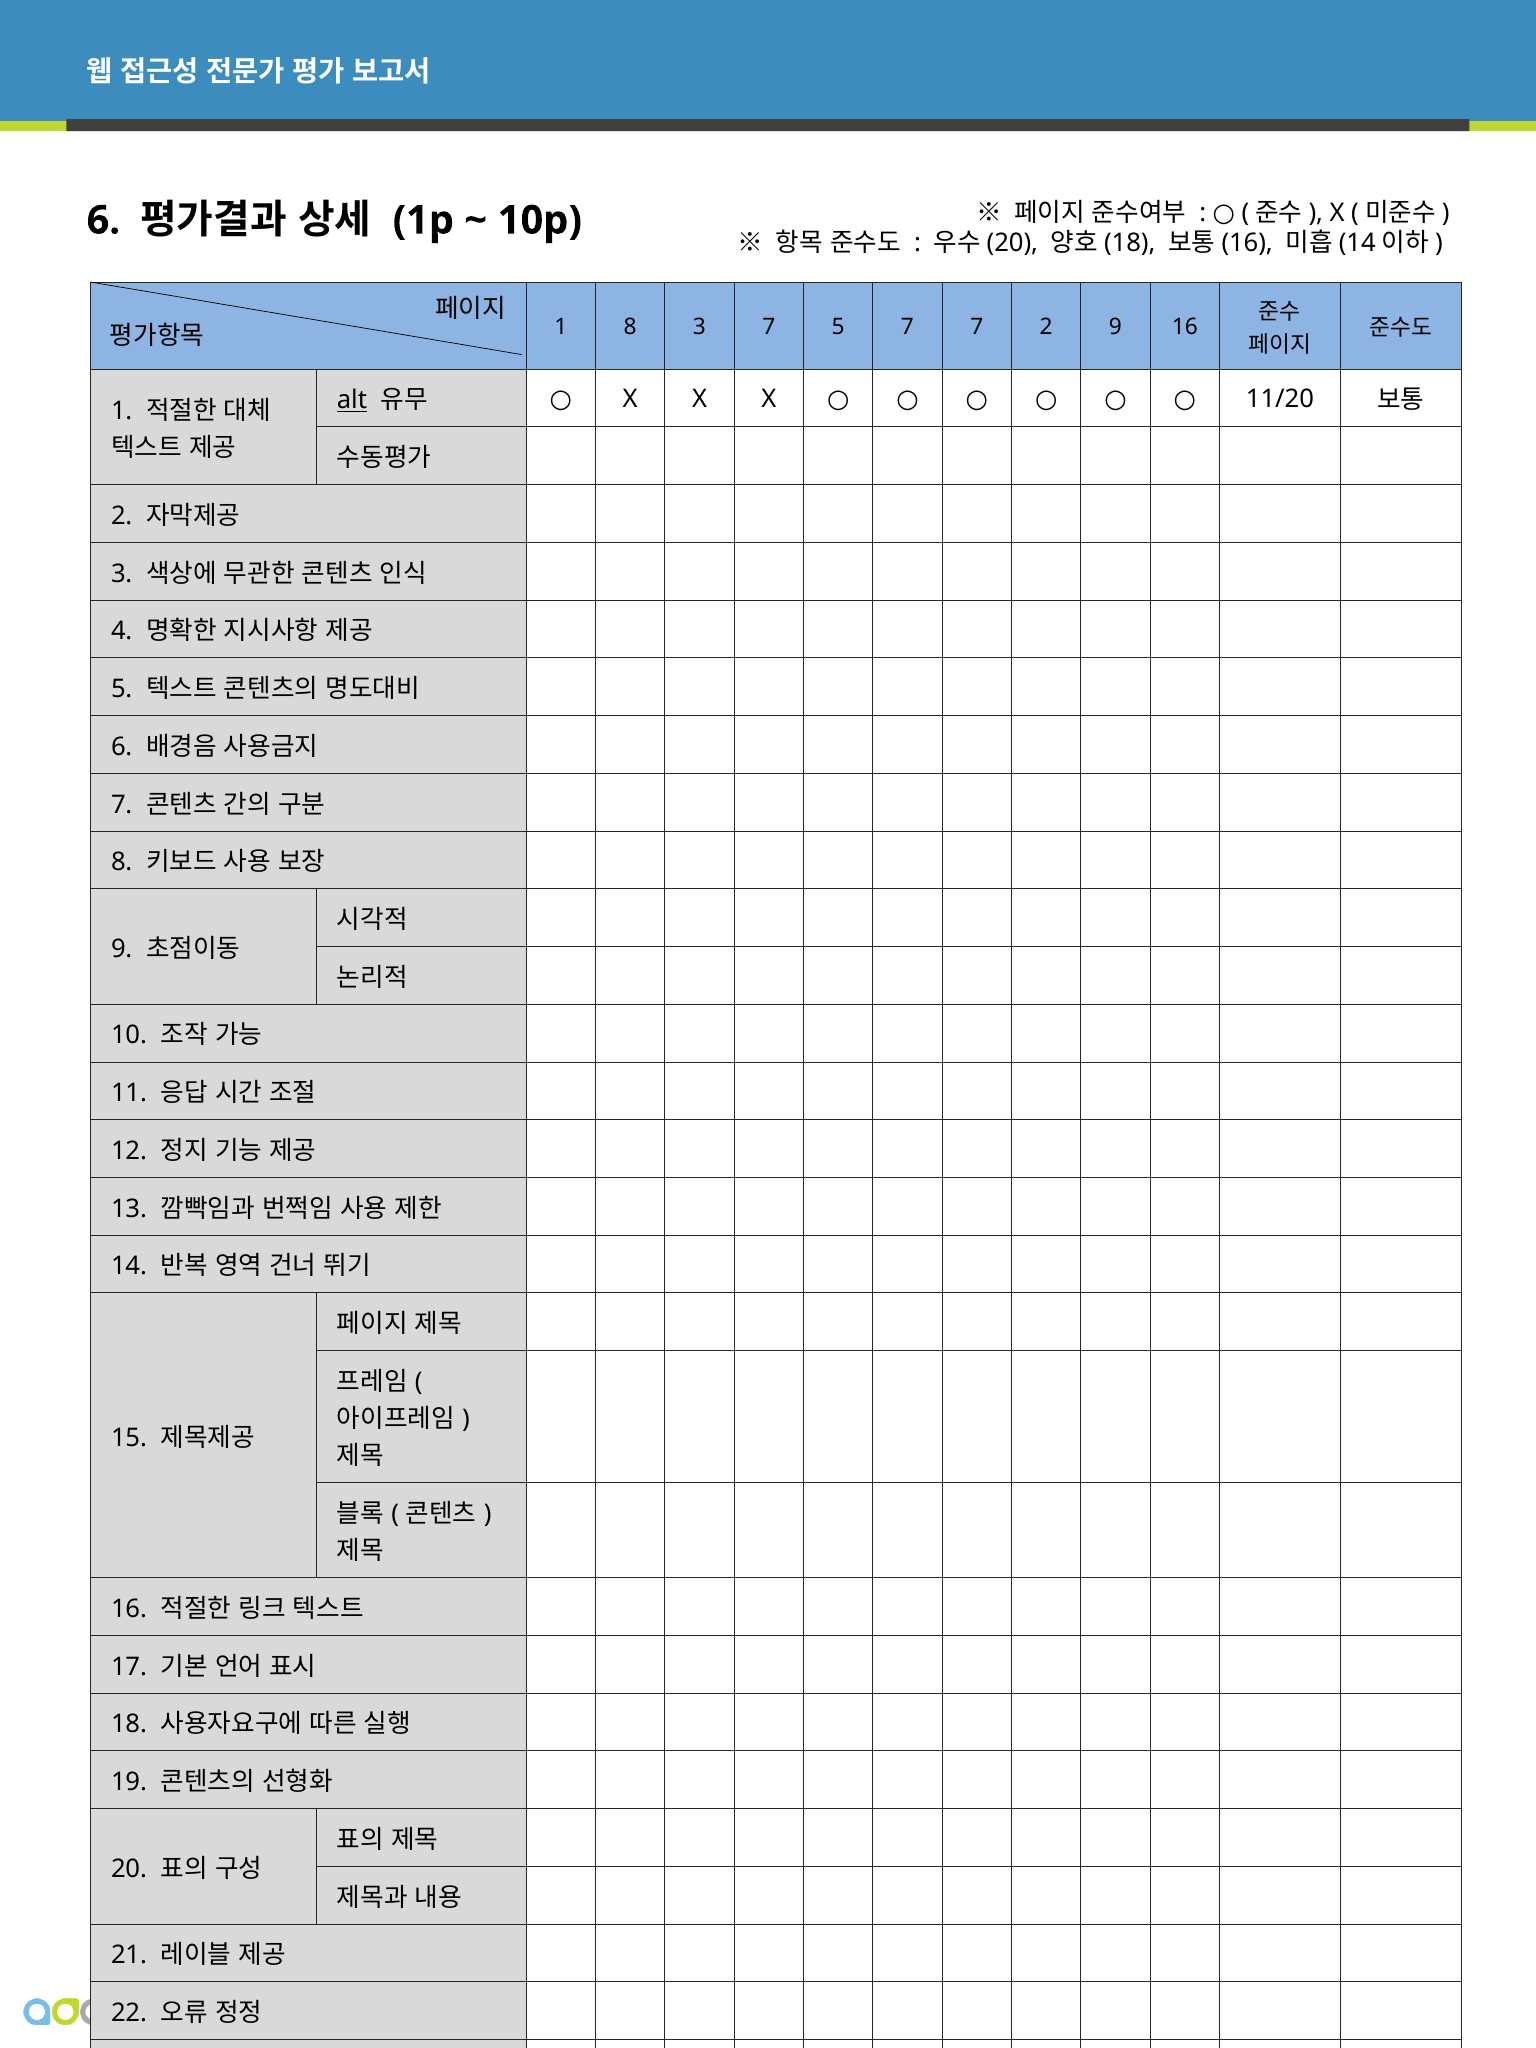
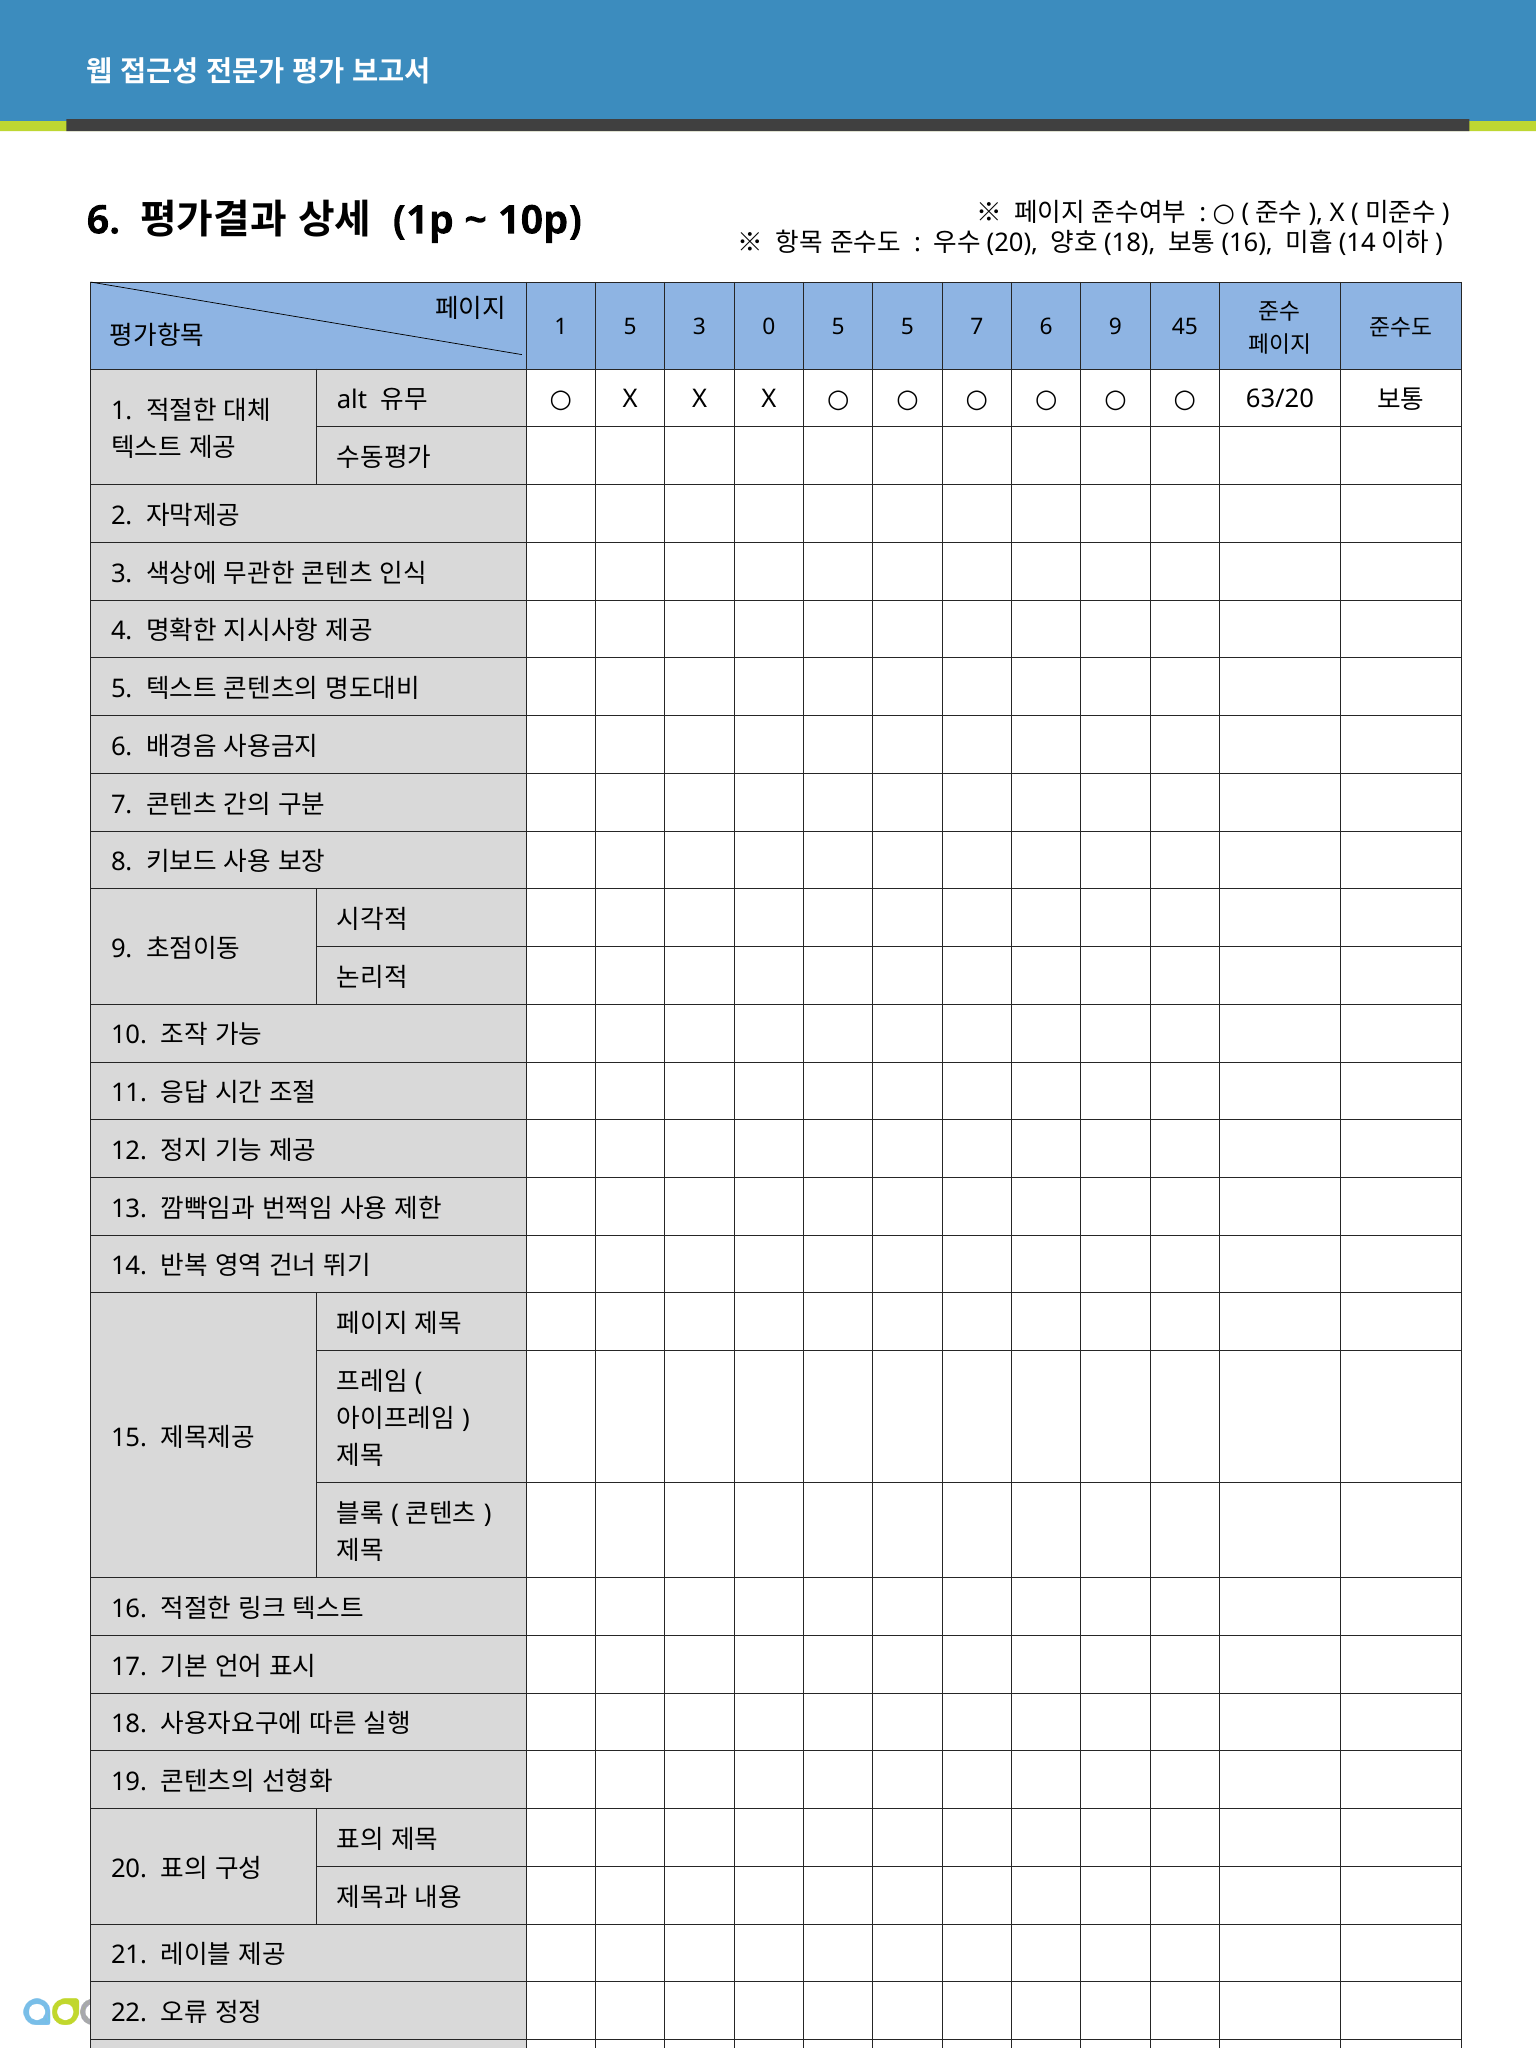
1 8: 8 -> 5 (630, 327)
3 7: 7 -> 0 (769, 327)
5 7: 7 -> 5 (907, 327)
7 2: 2 -> 6 (1046, 327)
9 16: 16 -> 45 (1185, 327)
alt underline: present -> none (352, 400)
11/20: 11/20 -> 63/20 (1280, 399)
